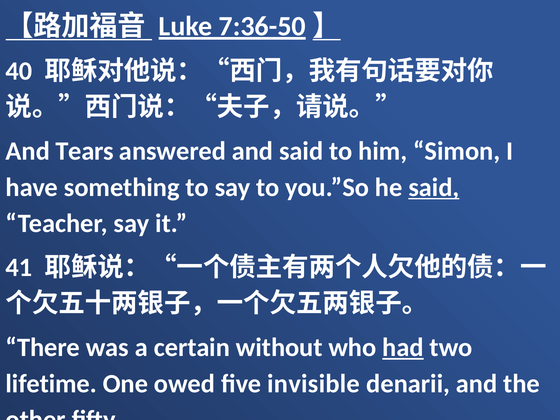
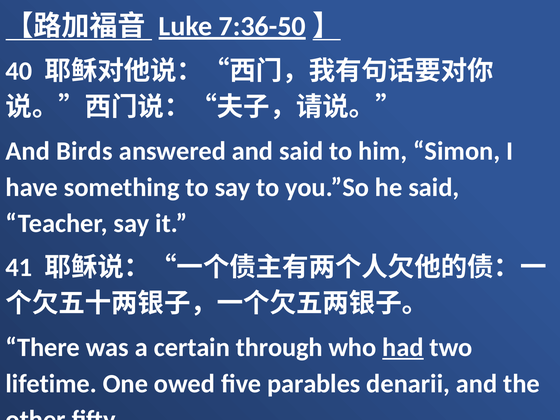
Tears: Tears -> Birds (84, 151)
said underline: present -> none (434, 187)
without: without -> through (279, 347)
invisible: invisible -> parables (314, 384)
